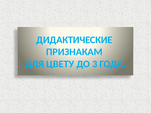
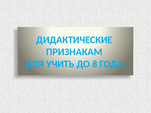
ЦВЕТУ: ЦВЕТУ -> УЧИТЬ (60, 64)
3: 3 -> 8 (95, 64)
